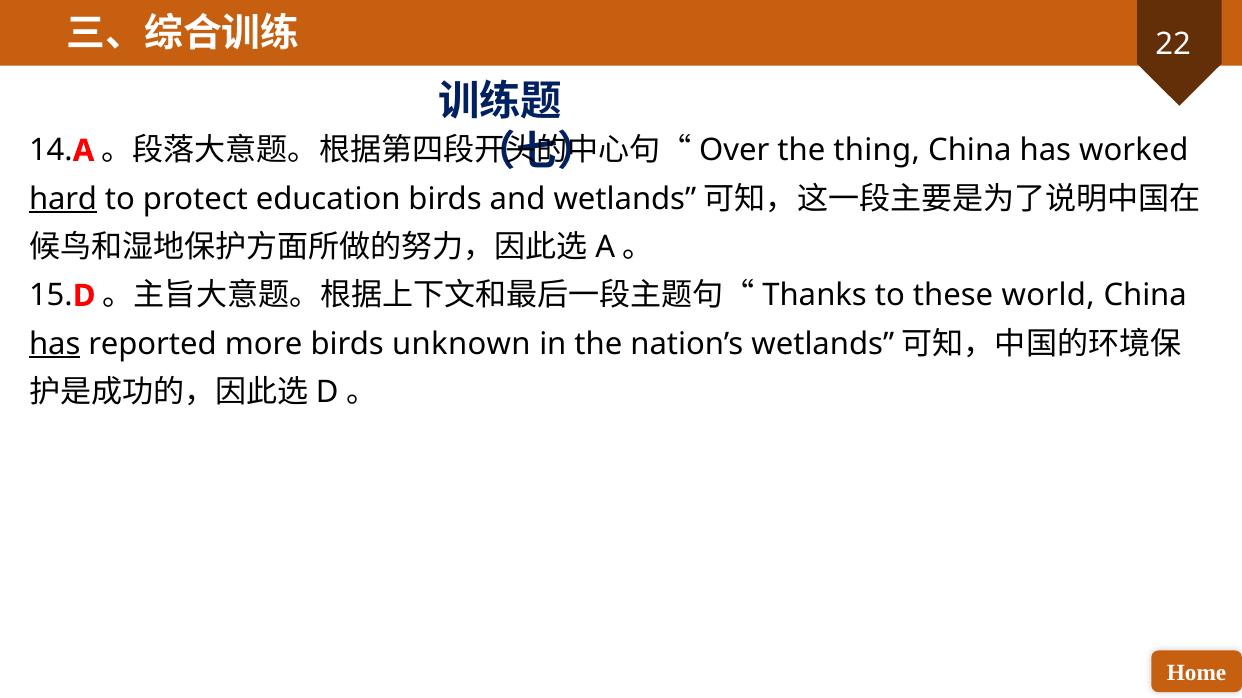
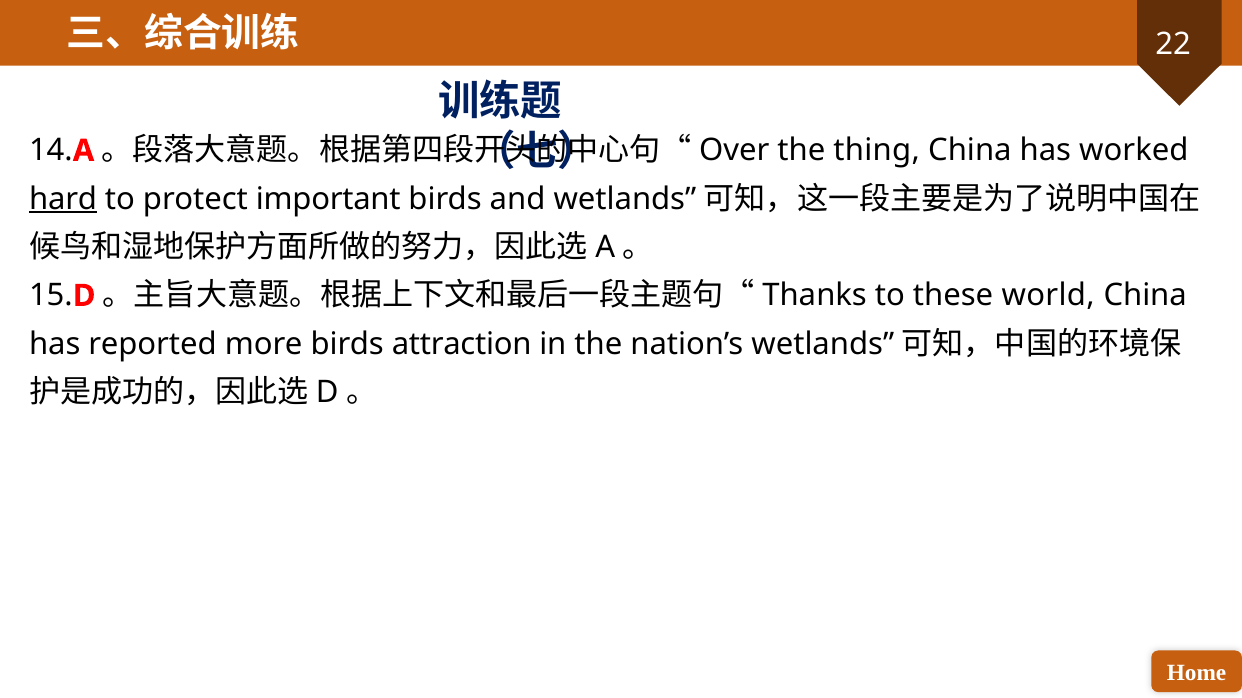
education: education -> important (328, 199)
has underline: present -> none (55, 344)
unknown: unknown -> attraction (462, 344)
